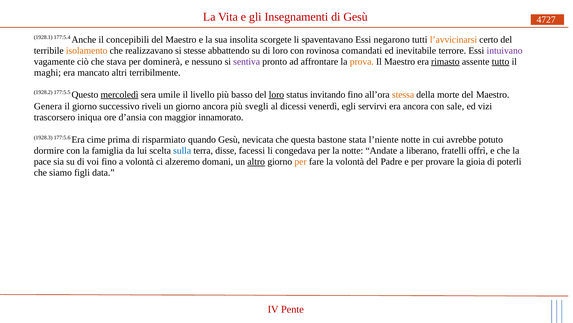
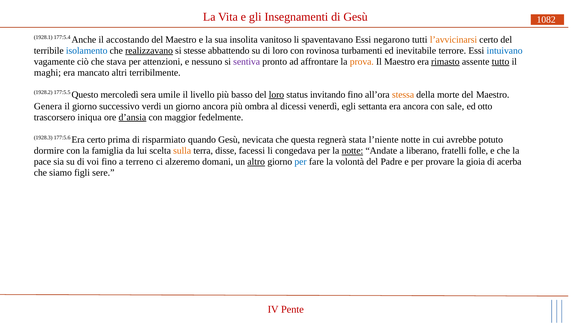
4727: 4727 -> 1082 (546, 20)
concepibili: concepibili -> accostando (128, 40)
scorgete: scorgete -> vanitoso (276, 40)
isolamento colour: orange -> blue (87, 51)
realizzavano underline: none -> present (149, 51)
comandati: comandati -> turbamenti (362, 51)
intuivano colour: purple -> blue (505, 51)
dominerà: dominerà -> attenzioni (163, 62)
mercoledì underline: present -> none (120, 95)
riveli: riveli -> verdi (152, 106)
svegli: svegli -> ombra (257, 106)
servirvi: servirvi -> settanta (373, 106)
vizi: vizi -> otto (485, 106)
d’ansia underline: none -> present (132, 117)
innamorato: innamorato -> fedelmente (221, 117)
Era cime: cime -> certo (96, 140)
bastone: bastone -> regnerà (332, 140)
sulla colour: blue -> orange (182, 151)
notte underline: none -> present (352, 151)
offrì: offrì -> folle (478, 151)
a volontà: volontà -> terreno (140, 162)
per colour: orange -> blue (301, 162)
poterli: poterli -> acerba (509, 162)
data: data -> sere (103, 173)
